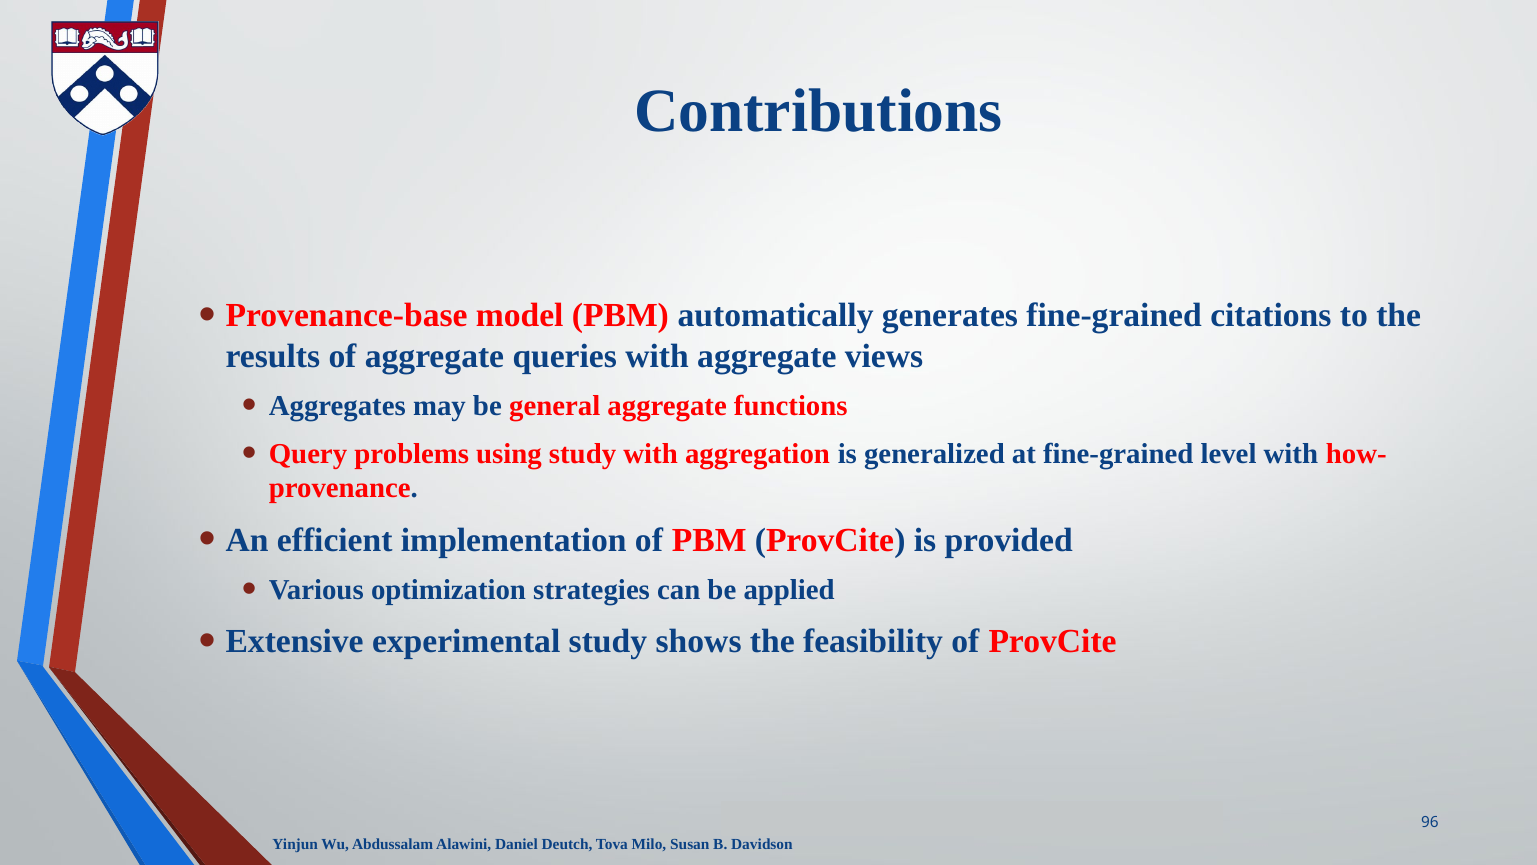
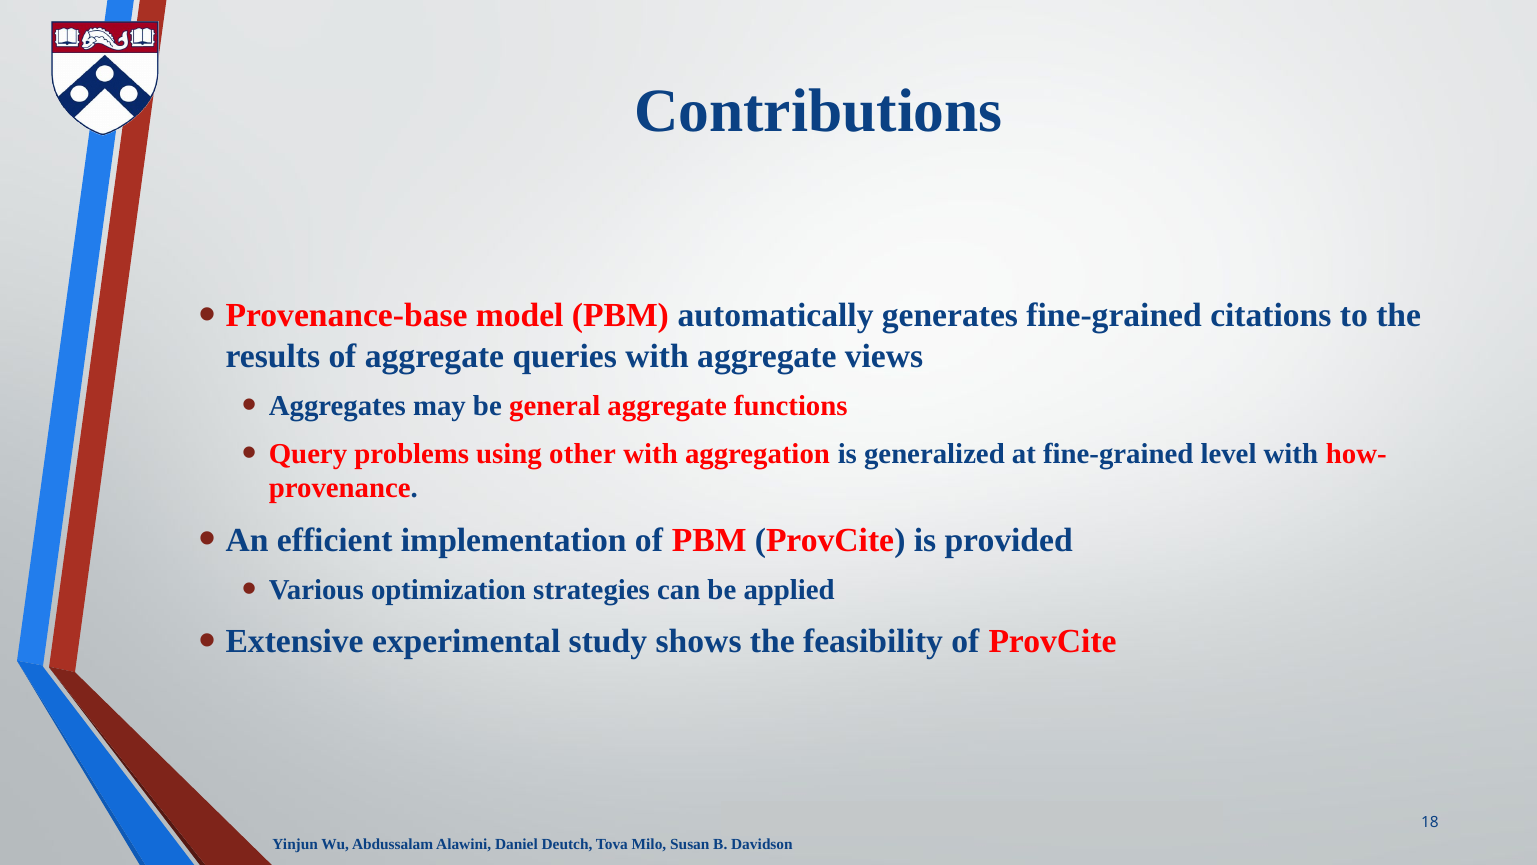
using study: study -> other (582, 453)
96: 96 -> 18 (1430, 822)
